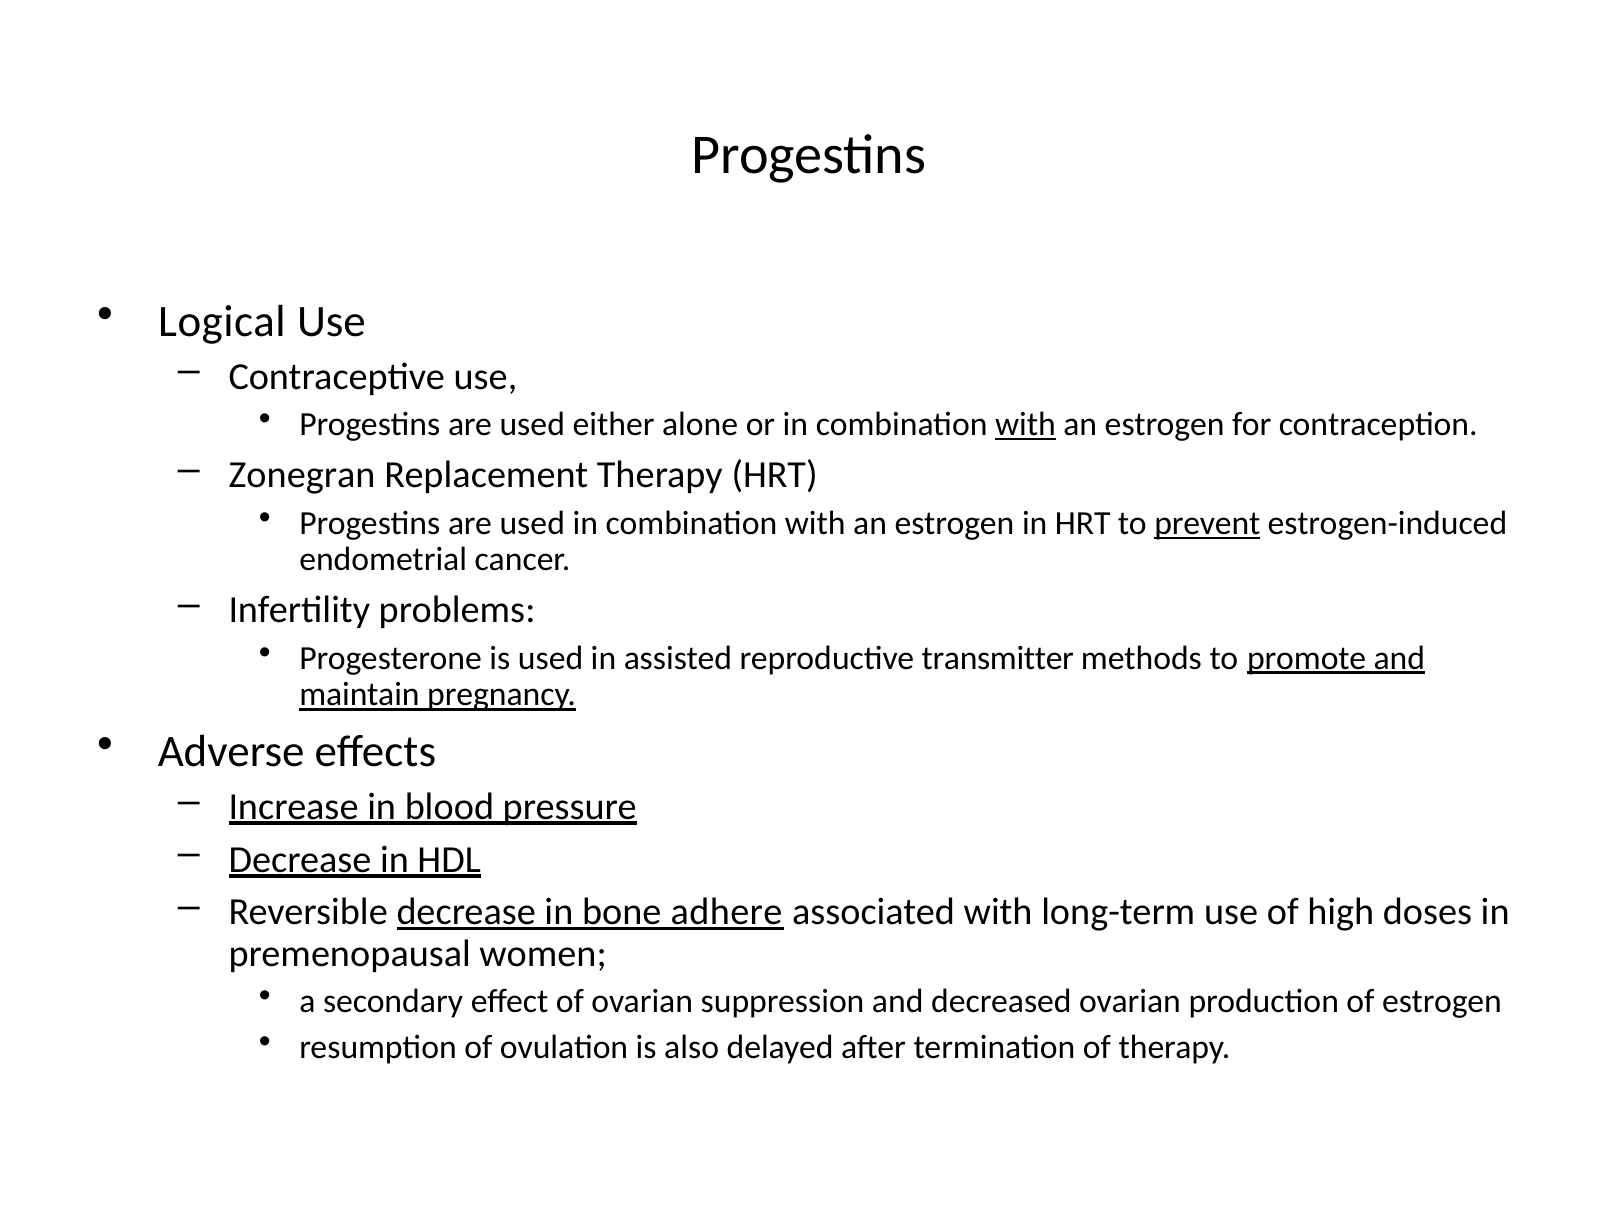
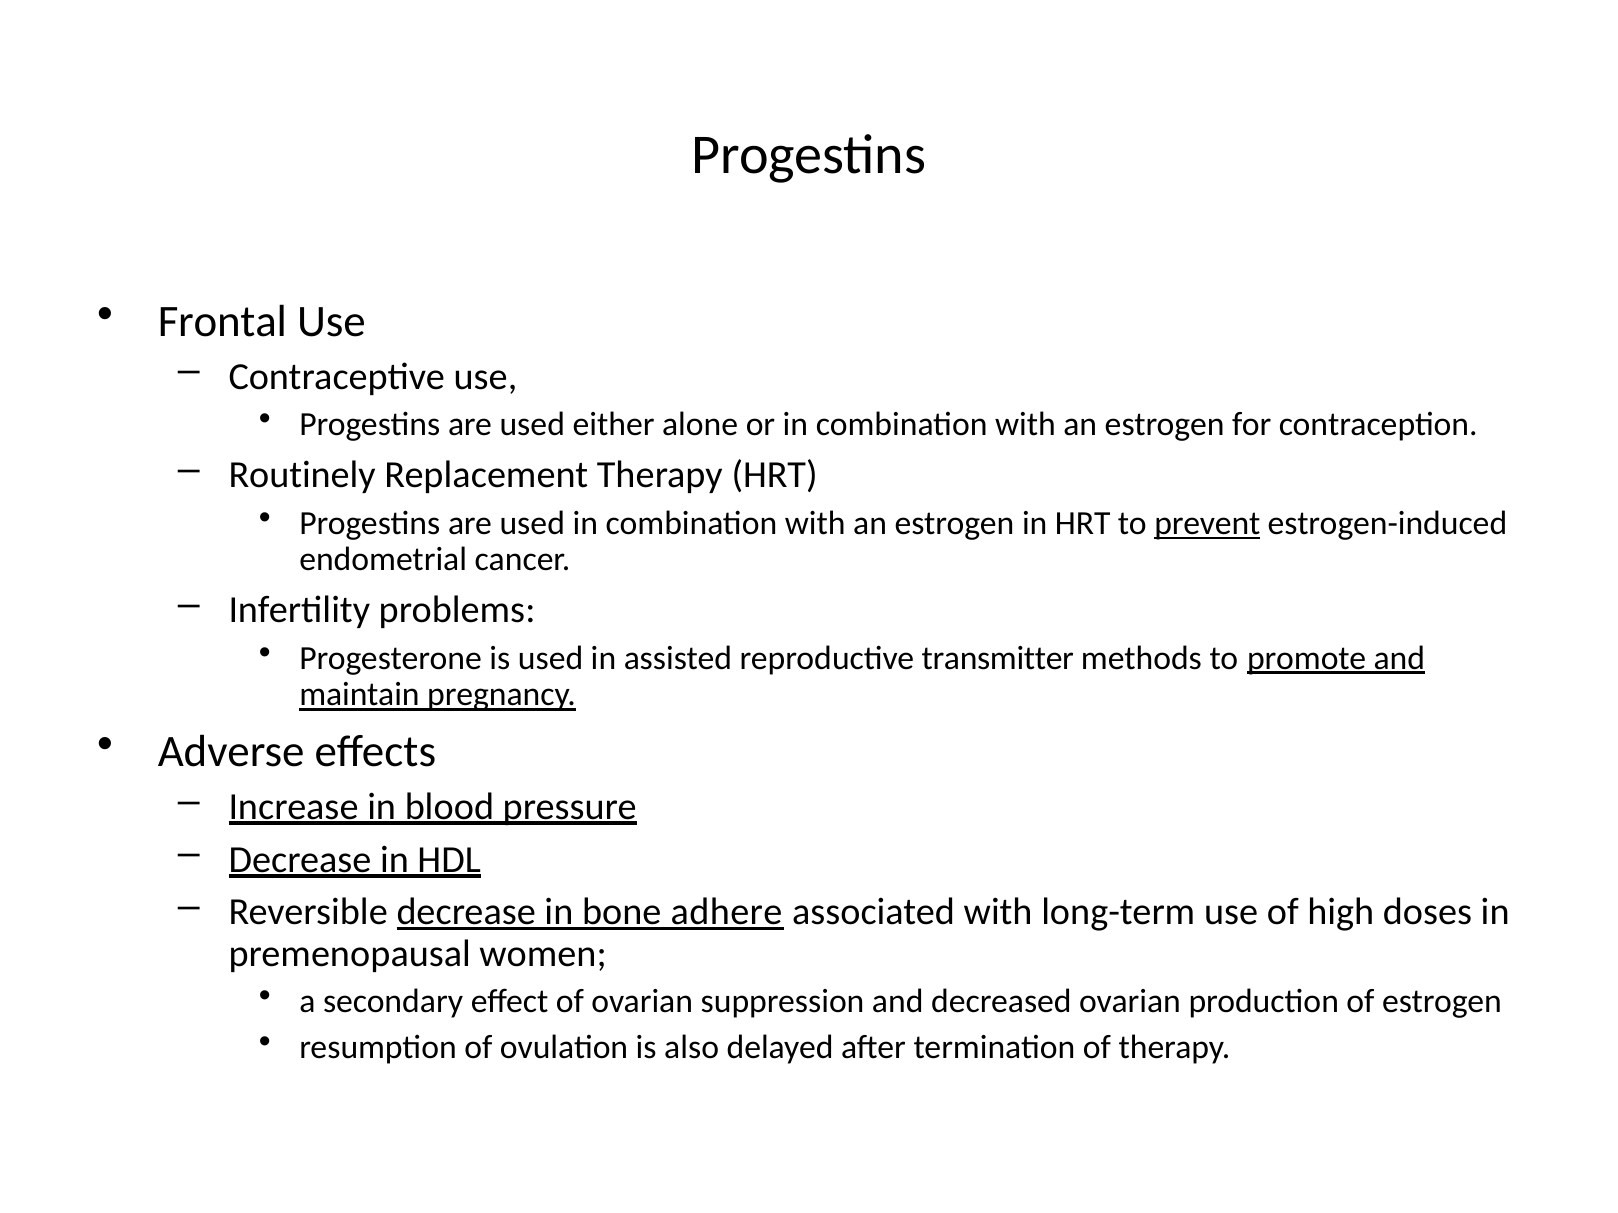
Logical: Logical -> Frontal (222, 321)
with underline: present -> none (1026, 425)
Zonegran: Zonegran -> Routinely (302, 475)
